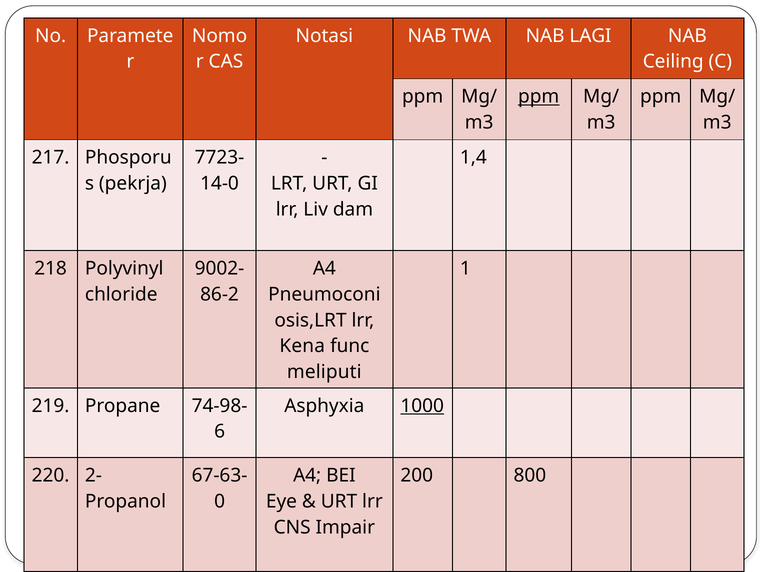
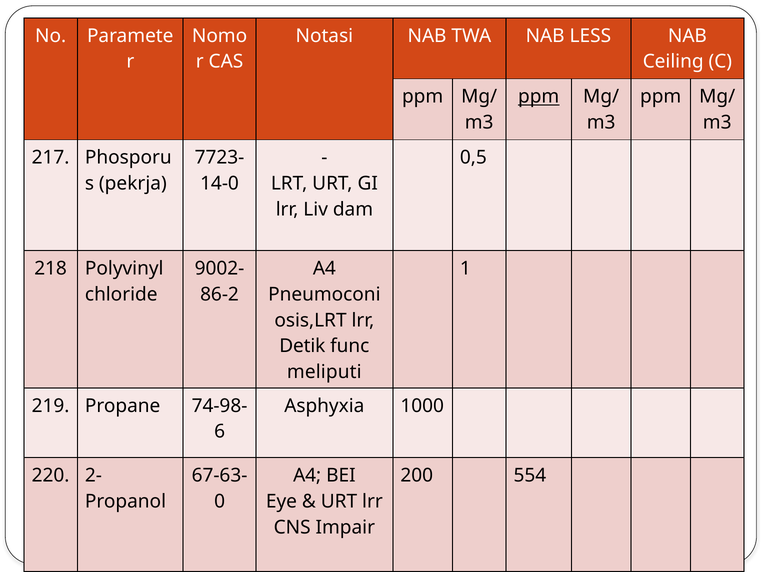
LAGI: LAGI -> LESS (590, 36)
1,4: 1,4 -> 0,5 (473, 157)
Kena: Kena -> Detik (302, 346)
1000 underline: present -> none (422, 405)
800: 800 -> 554 (530, 475)
